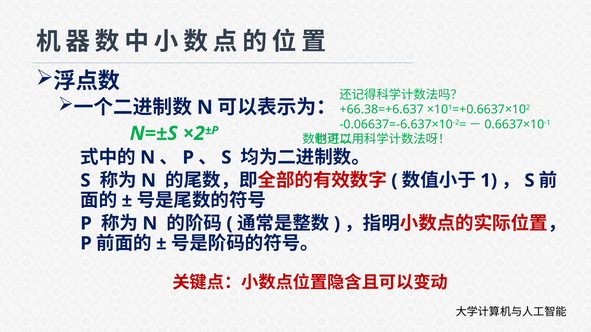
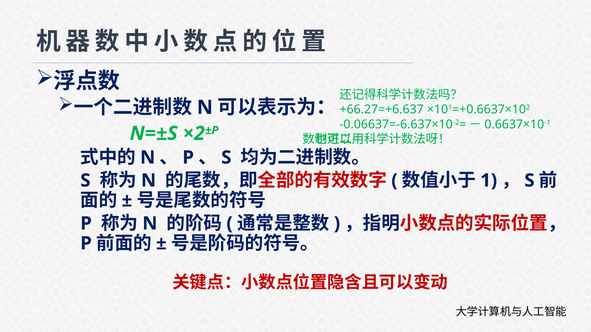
+66.38=+6.637: +66.38=+6.637 -> +66.27=+6.637 (382, 110)
